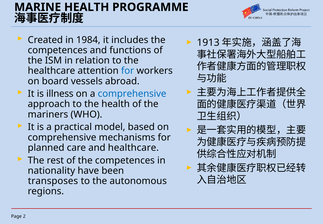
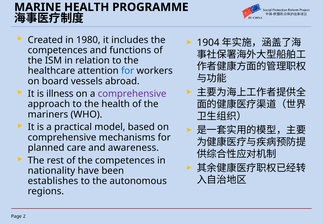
1984: 1984 -> 1980 (88, 40)
1913: 1913 -> 1904 (208, 42)
comprehensive colour: blue -> purple (132, 94)
and healthcare: healthcare -> awareness (133, 147)
transposes: transposes -> establishes (53, 181)
